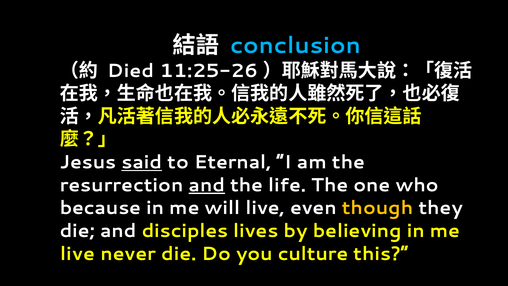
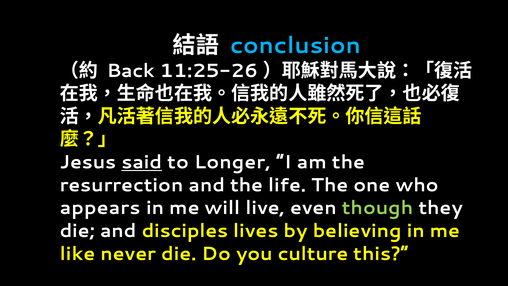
Died: Died -> Back (131, 71)
Eternal: Eternal -> Longer (233, 162)
and underline: present -> none (207, 185)
because: because -> appears (100, 208)
though colour: yellow -> light green (378, 208)
live: live -> like (77, 254)
